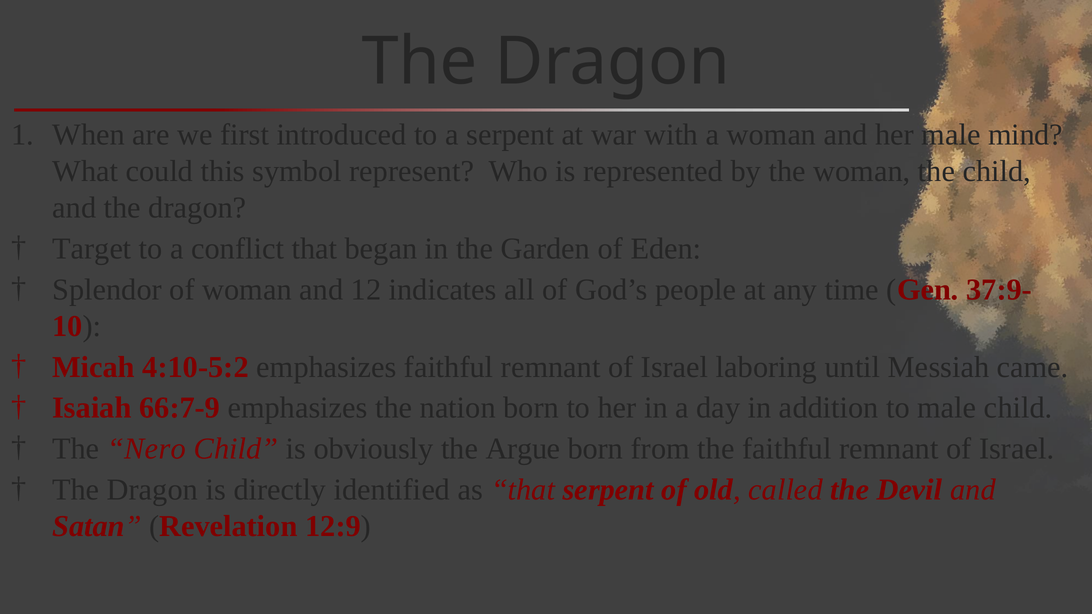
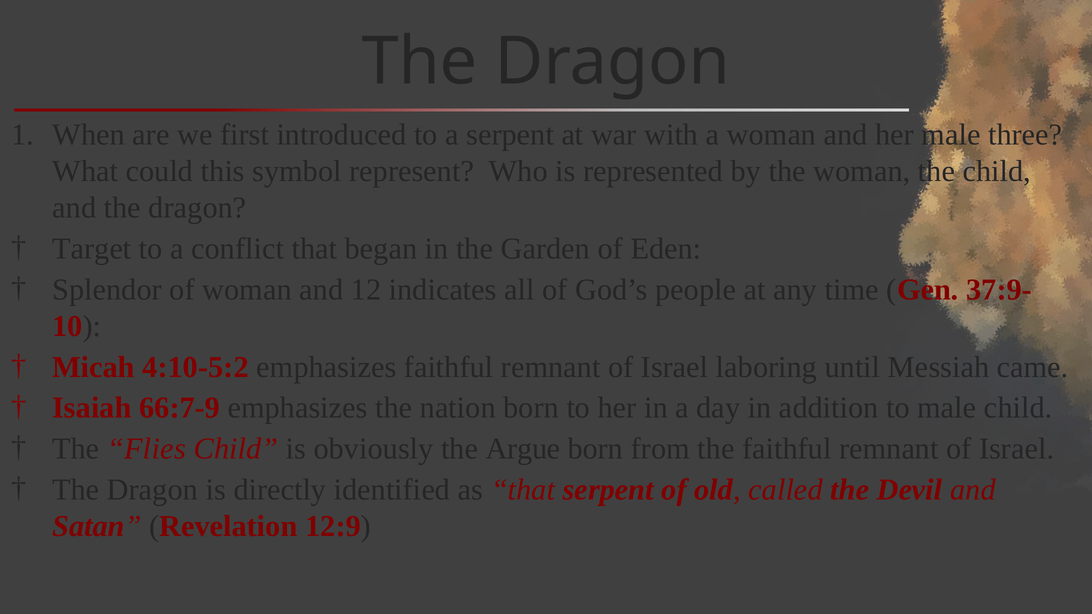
mind: mind -> three (1025, 135)
Nero: Nero -> Flies (146, 449)
